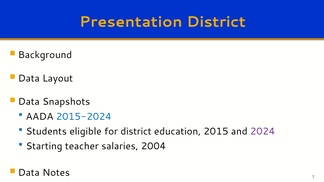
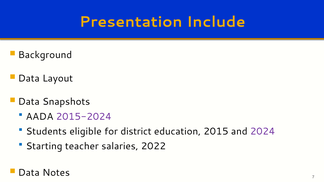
Presentation District: District -> Include (216, 22)
2015-2024 colour: blue -> purple (84, 117)
2004: 2004 -> 2022 (153, 146)
